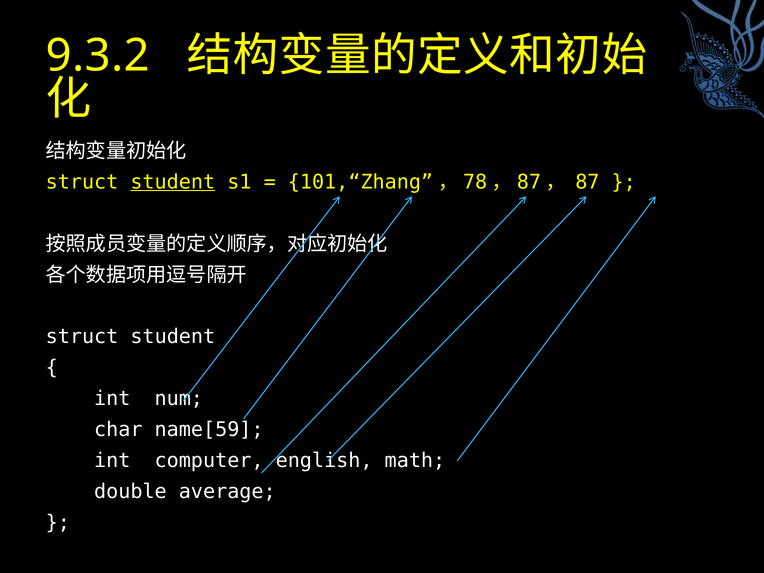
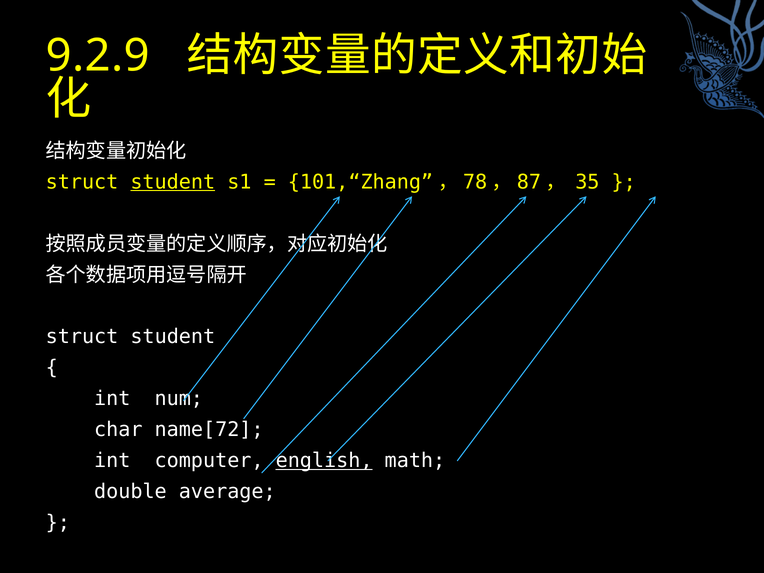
9.3.2: 9.3.2 -> 9.2.9 (98, 56)
87: 87 -> 35 (587, 182)
name[59: name[59 -> name[72 (209, 430)
english underline: none -> present (324, 461)
